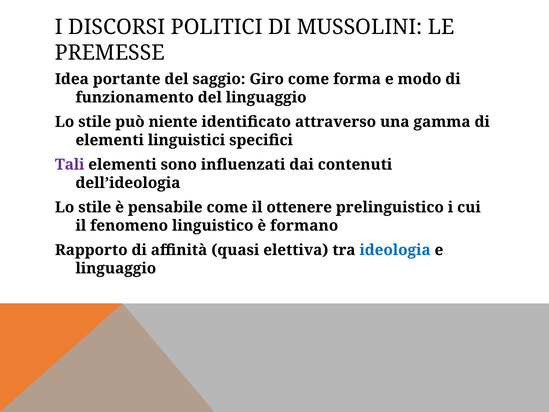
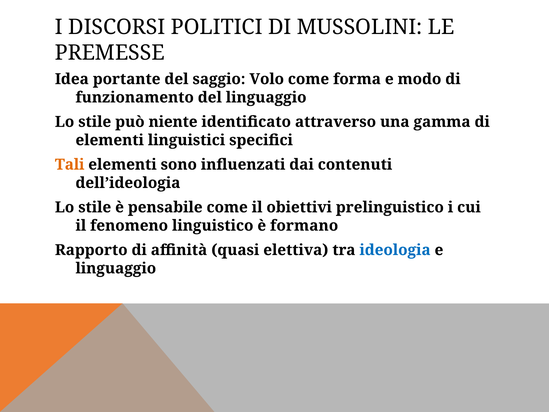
Giro: Giro -> Volo (267, 79)
Tali colour: purple -> orange (70, 164)
ottenere: ottenere -> obiettivi (299, 207)
